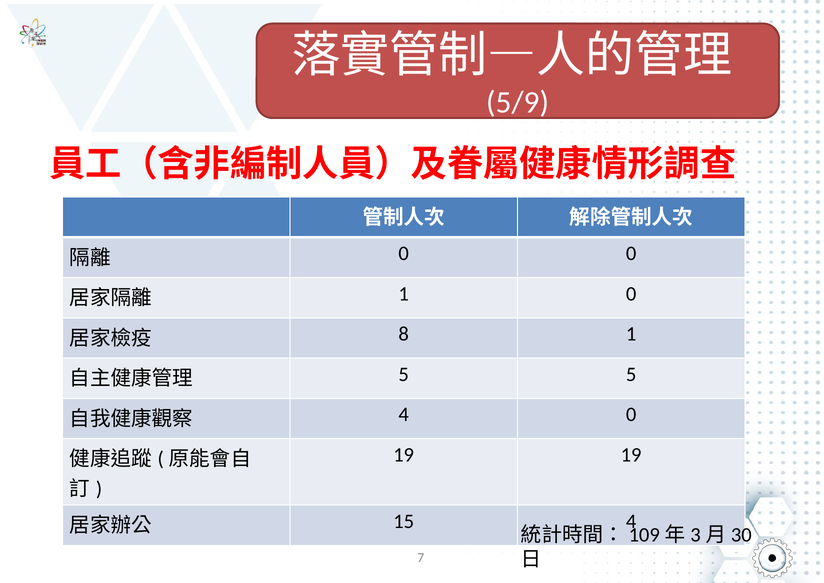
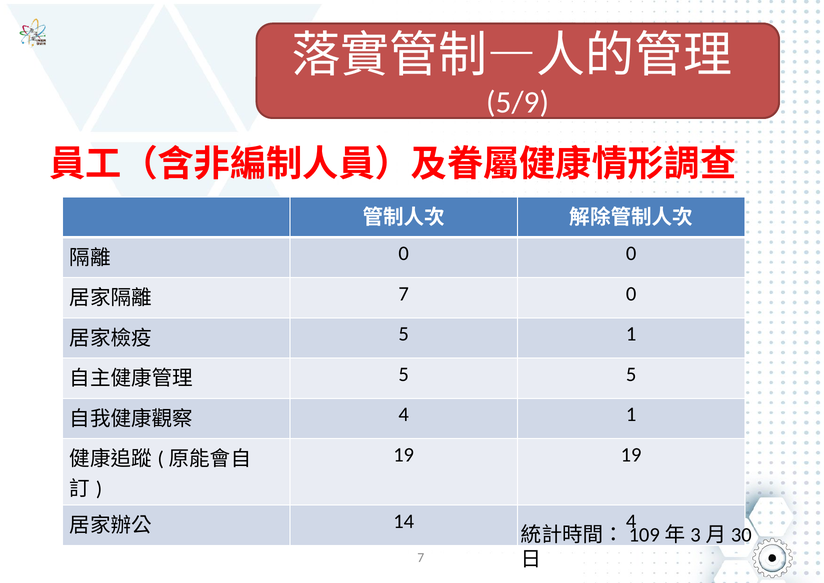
1: 1 -> 7 (404, 294)
8: 8 -> 5 (404, 334)
4 0: 0 -> 1 (631, 414)
15: 15 -> 14 (404, 521)
